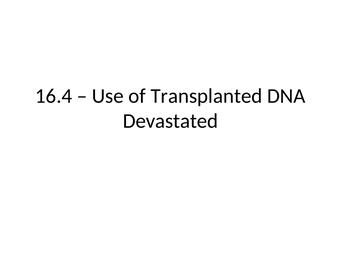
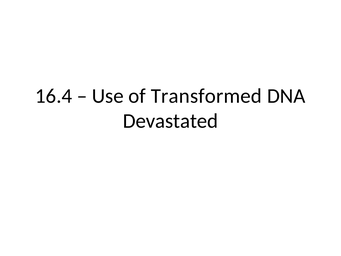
Transplanted: Transplanted -> Transformed (206, 96)
